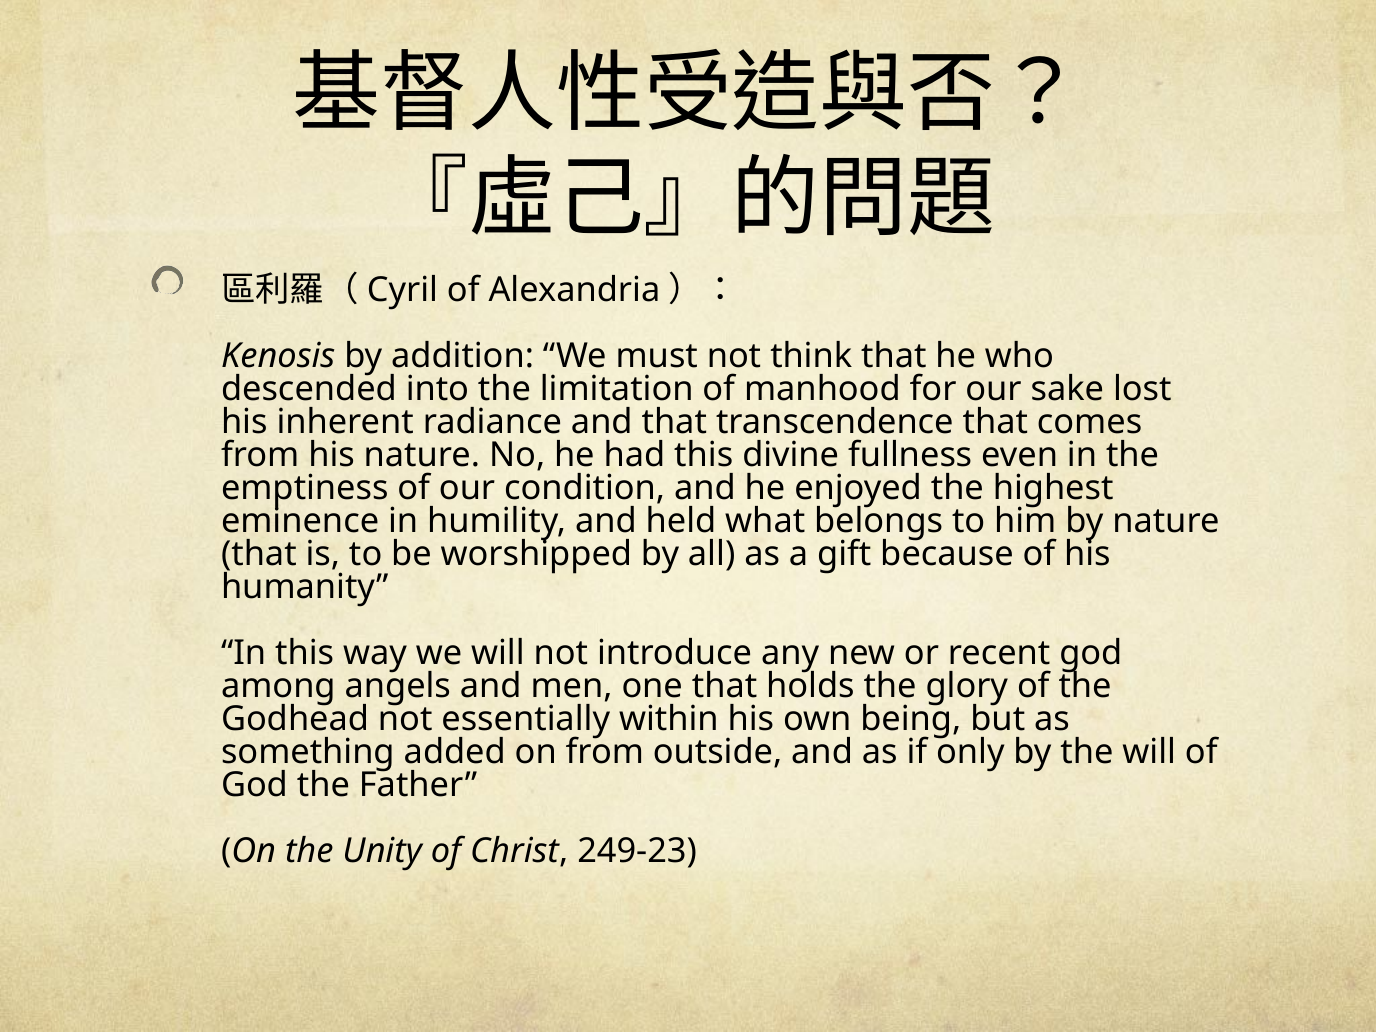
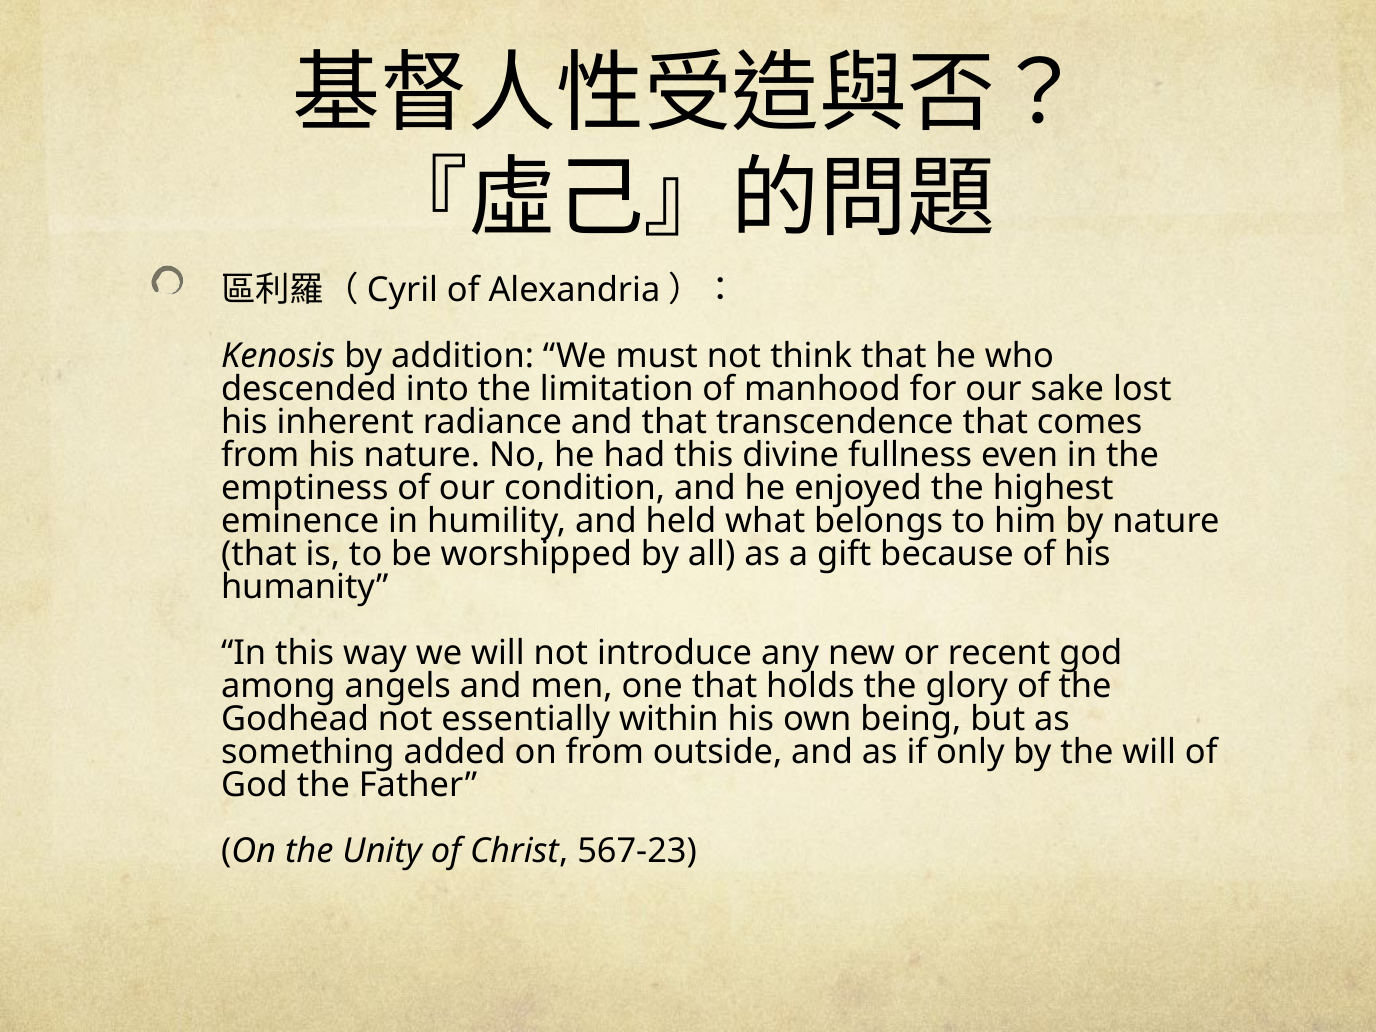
249-23: 249-23 -> 567-23 (637, 851)
